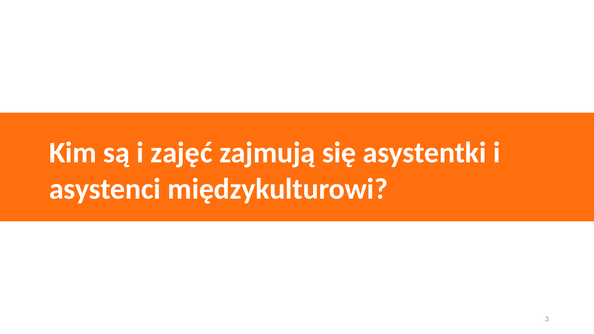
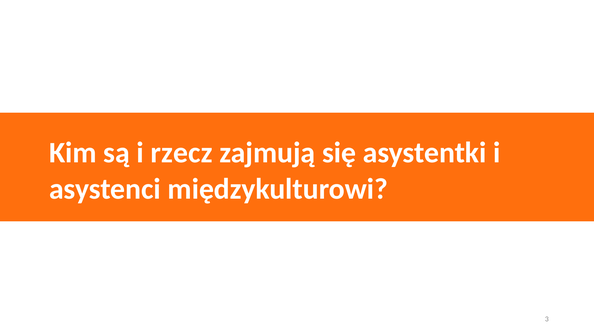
zajęć: zajęć -> rzecz (181, 153)
